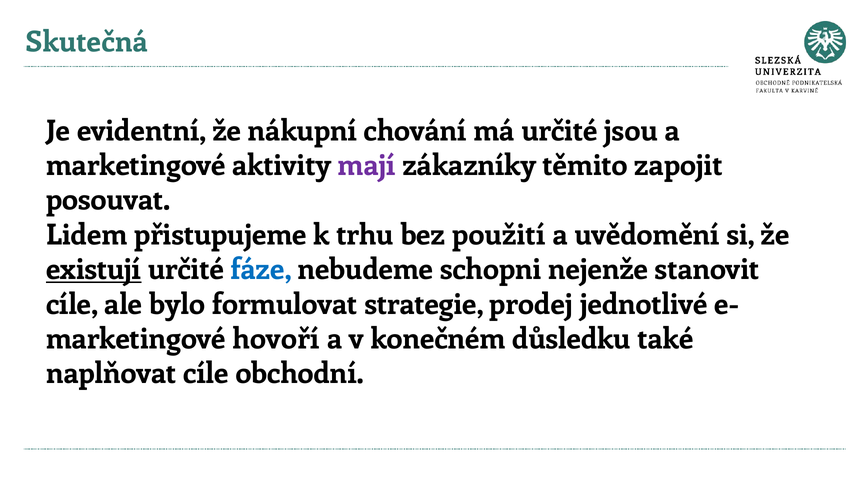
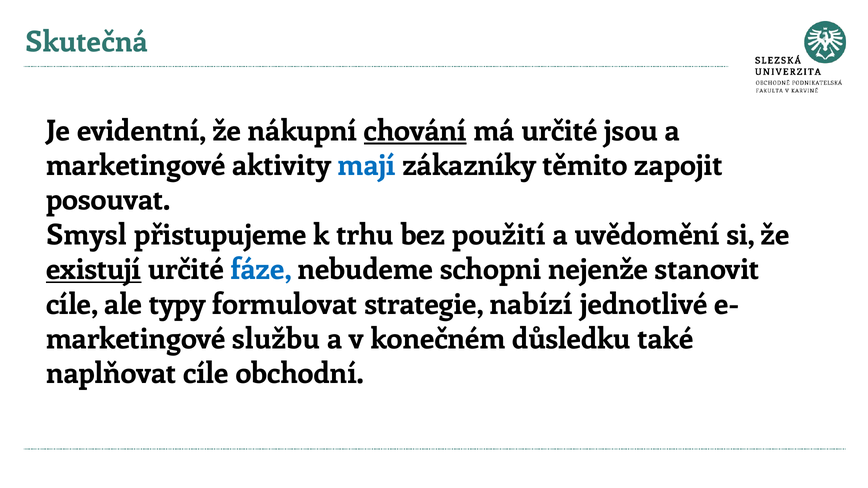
chování underline: none -> present (415, 131)
mají colour: purple -> blue (367, 166)
Lidem: Lidem -> Smysl (87, 235)
bylo: bylo -> typy (177, 305)
prodej: prodej -> nabízí (531, 305)
hovoří: hovoří -> službu (276, 339)
